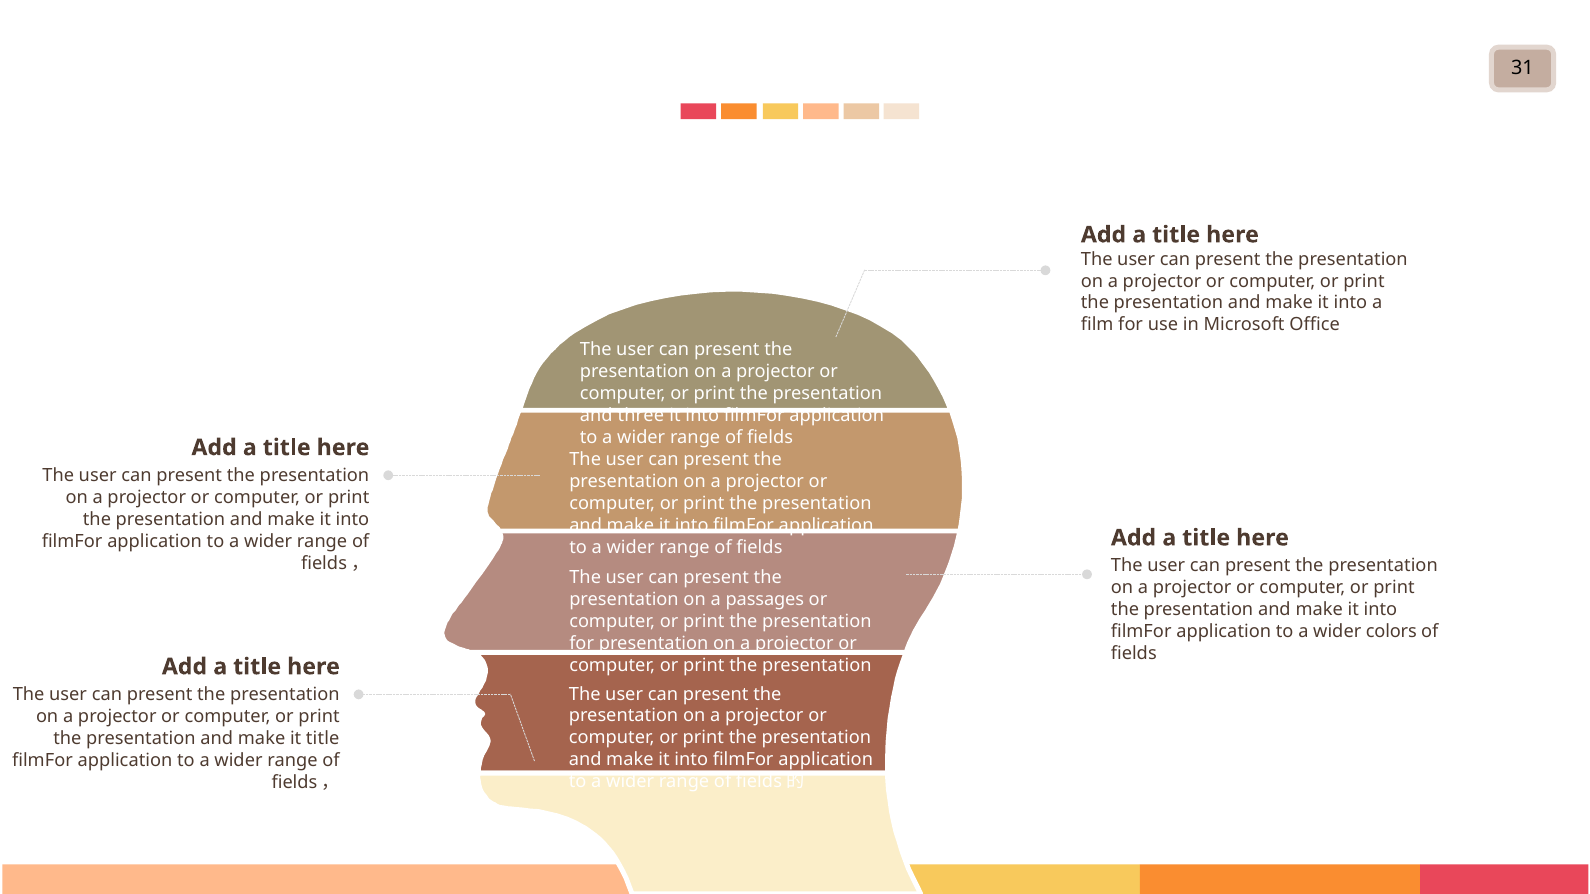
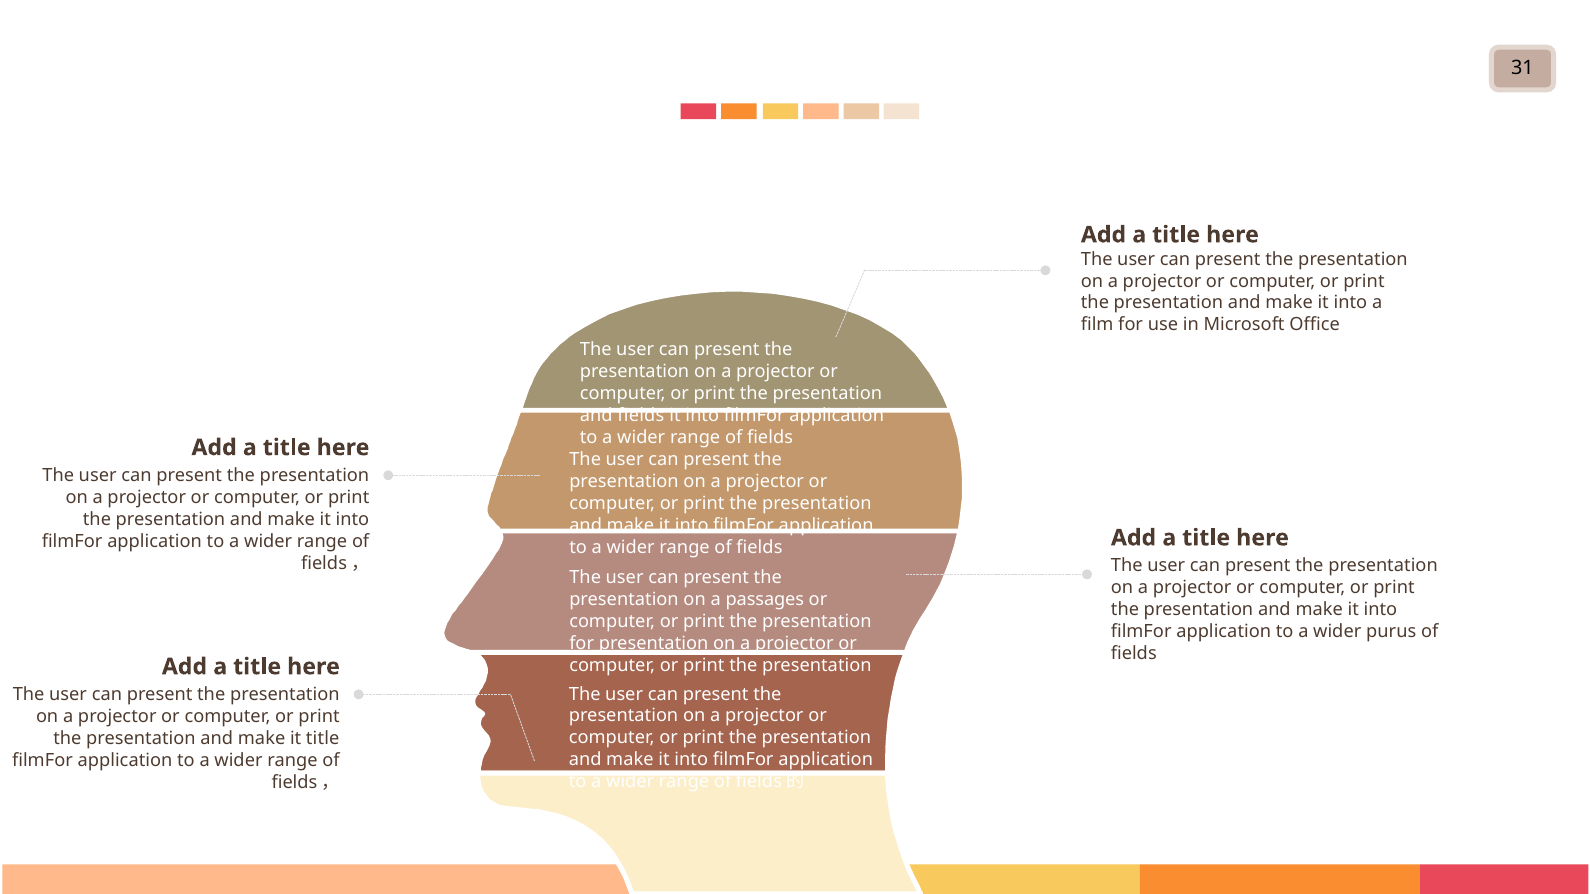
and three: three -> fields (641, 415)
colors: colors -> purus (1391, 632)
